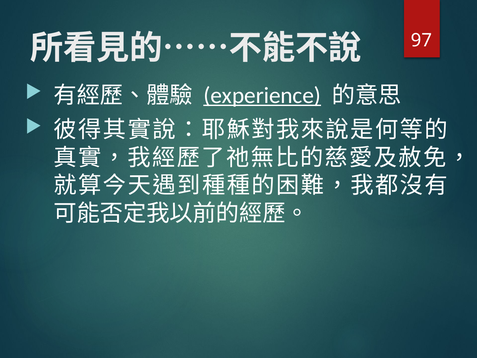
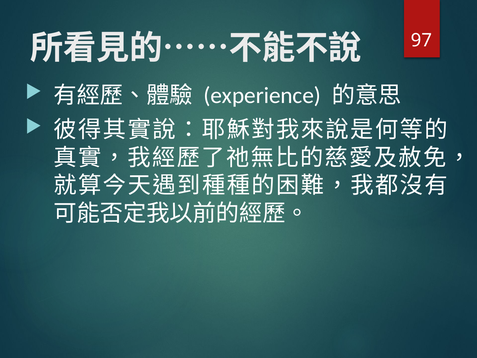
experience underline: present -> none (262, 95)
